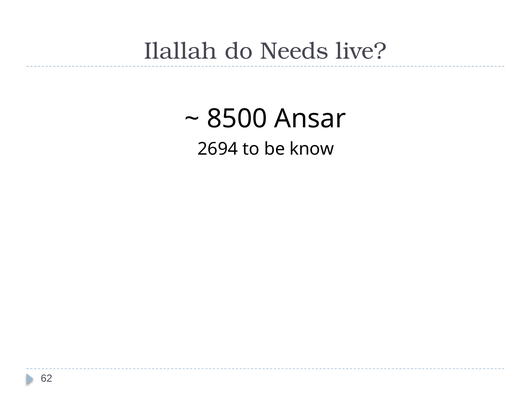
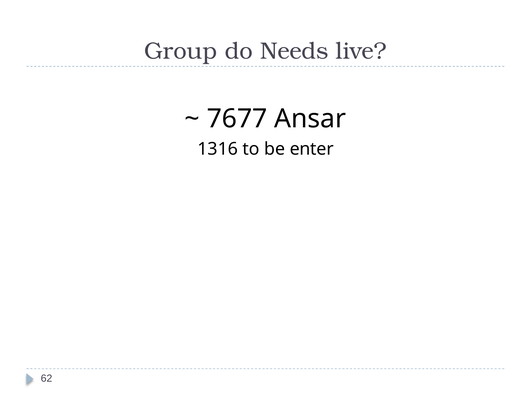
Ilallah: Ilallah -> Group (181, 51)
8500: 8500 -> 7677 (237, 119)
2694: 2694 -> 1316 (218, 149)
know: know -> enter (312, 149)
